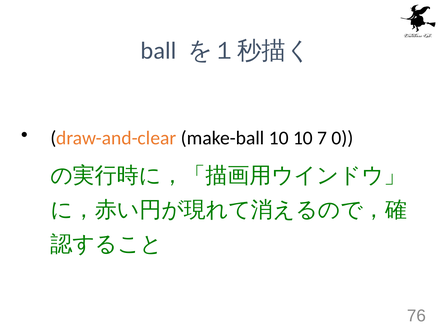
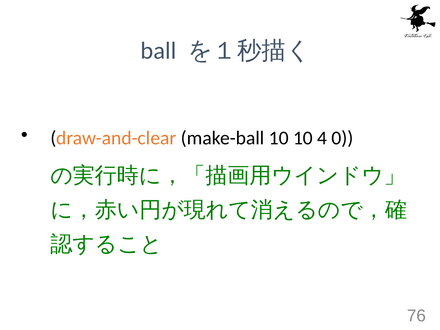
7: 7 -> 4 (322, 138)
